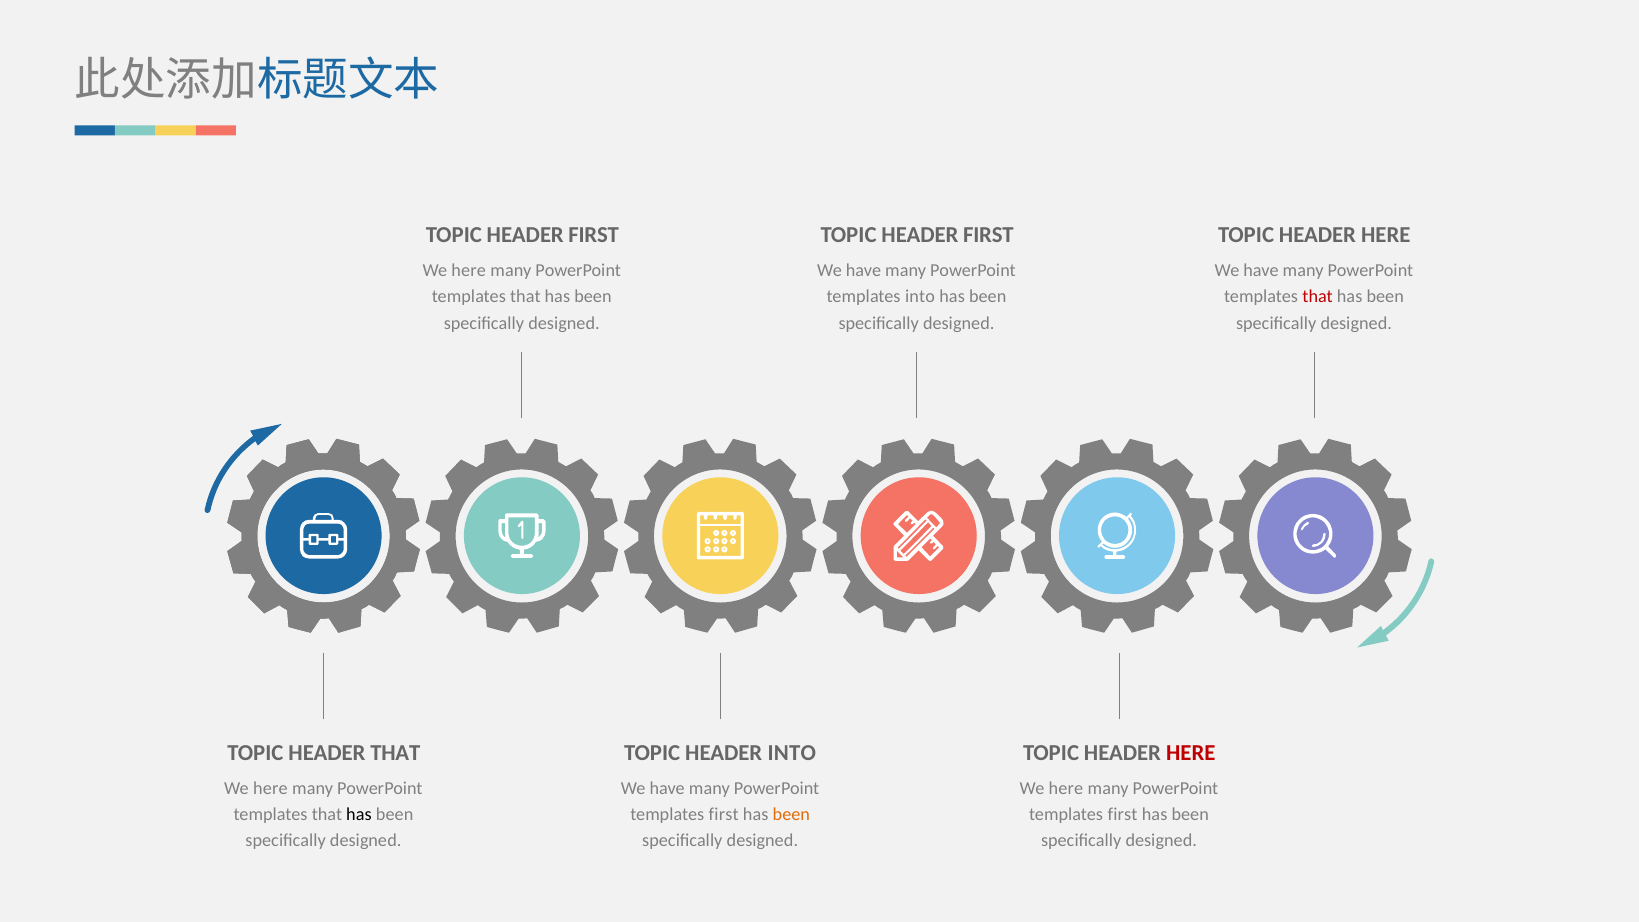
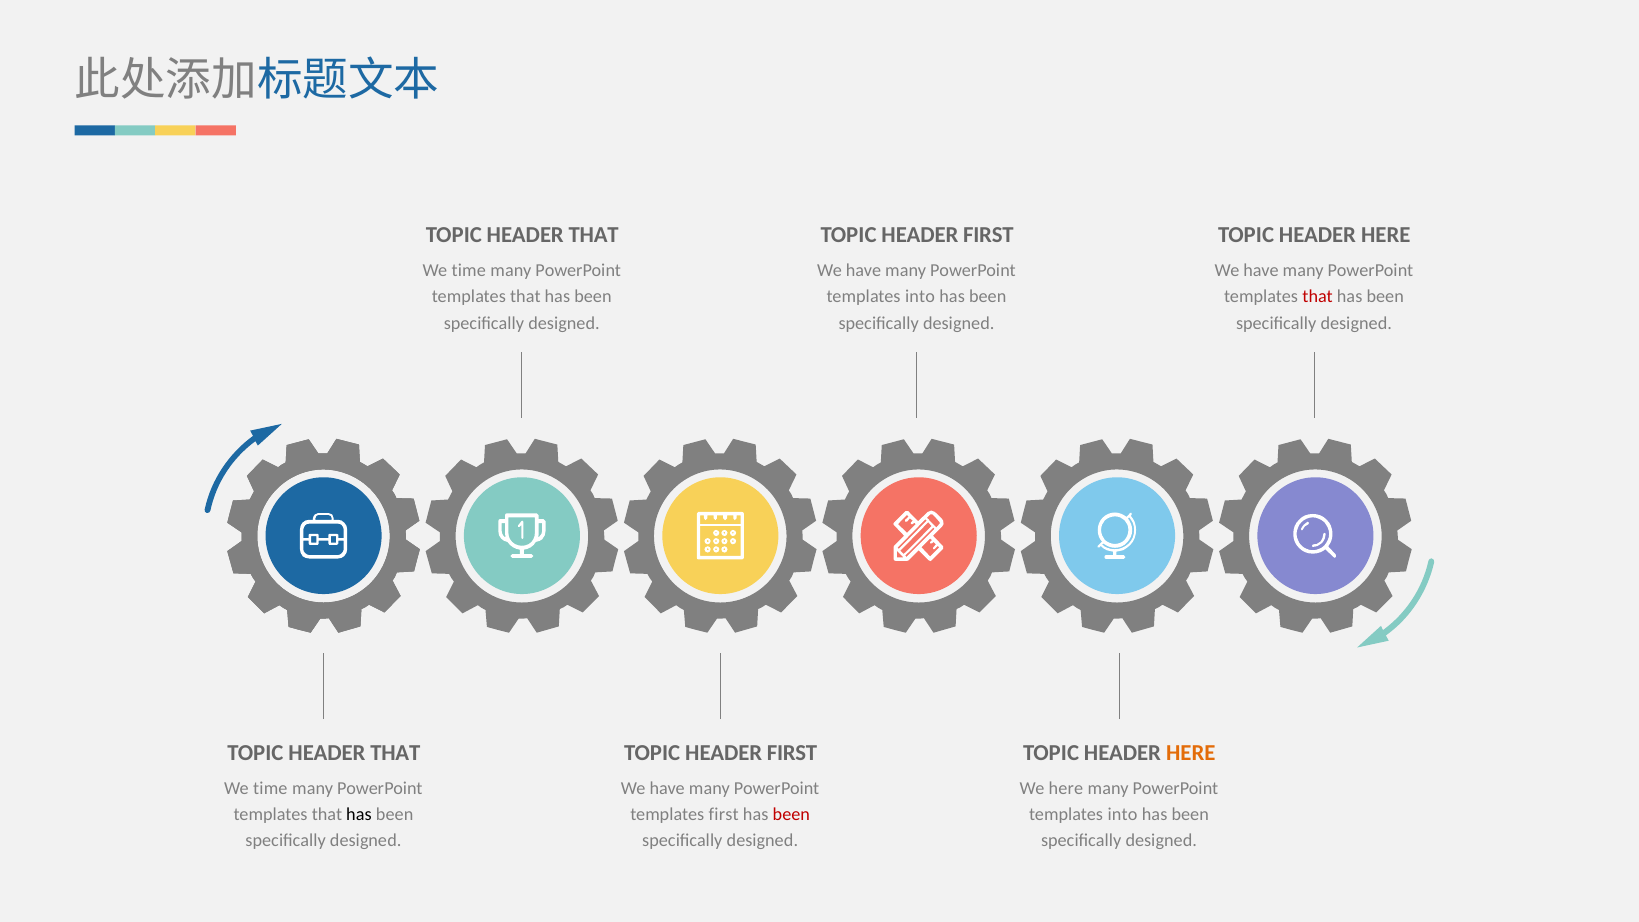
FIRST: FIRST -> THAT (594, 235)
here: here -> time (469, 271)
INTO: INTO -> FIRST (792, 753)
HERE colour: red -> orange (1191, 753)
here: here -> time (270, 788)
been colour: orange -> red (791, 814)
first: first -> into (1123, 814)
